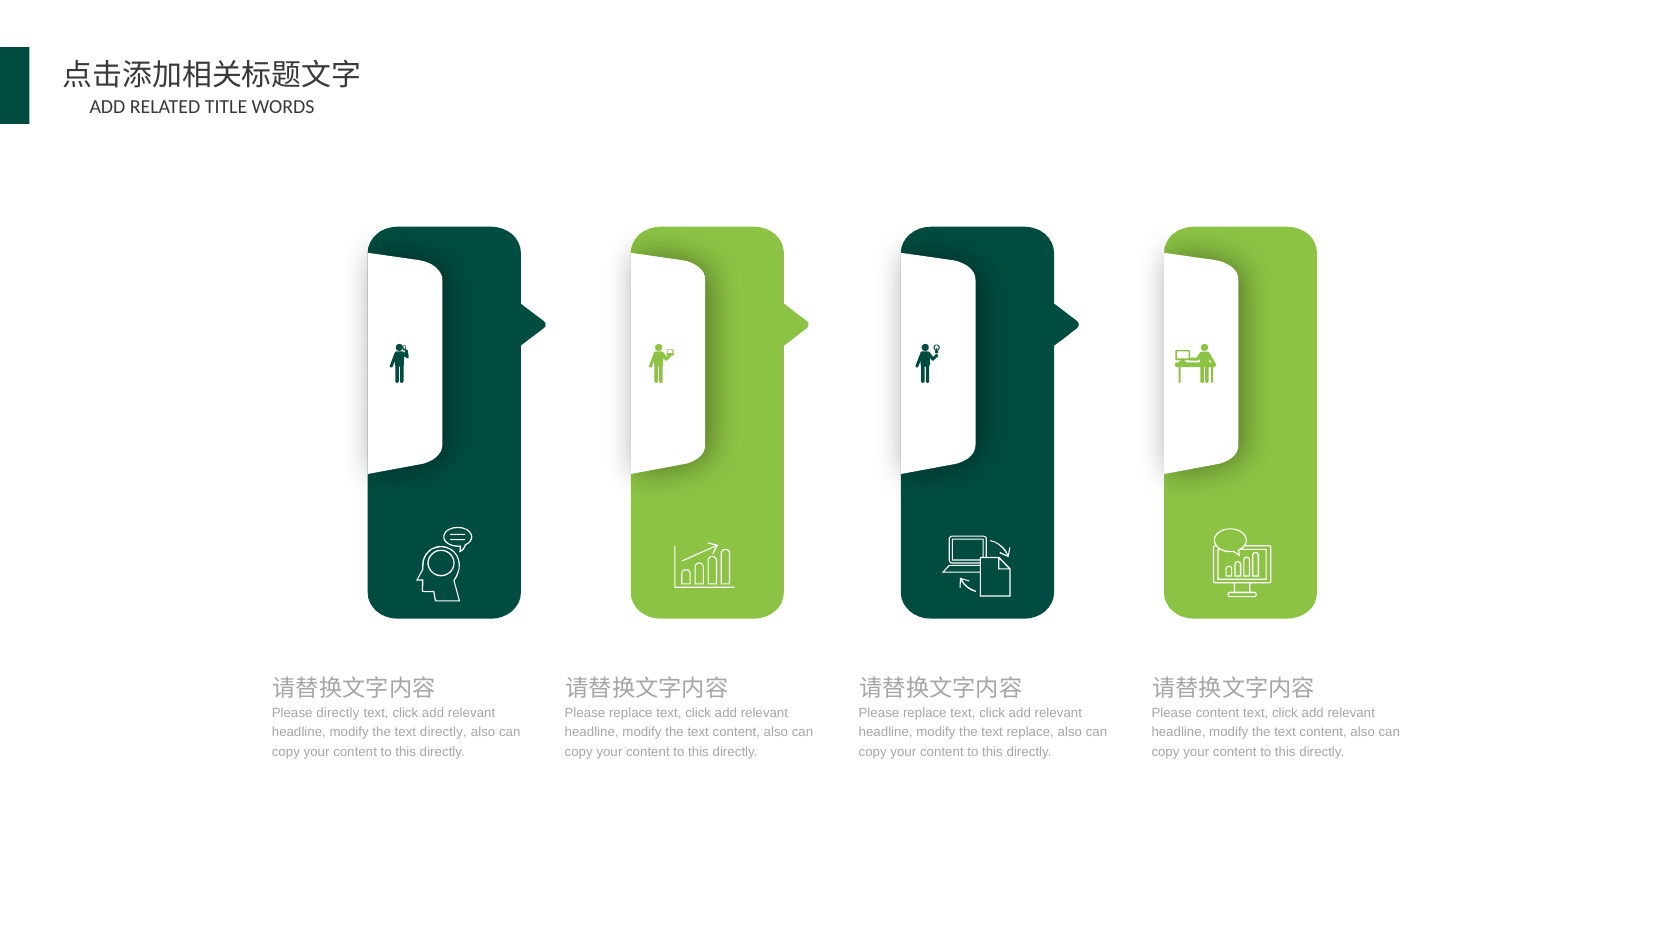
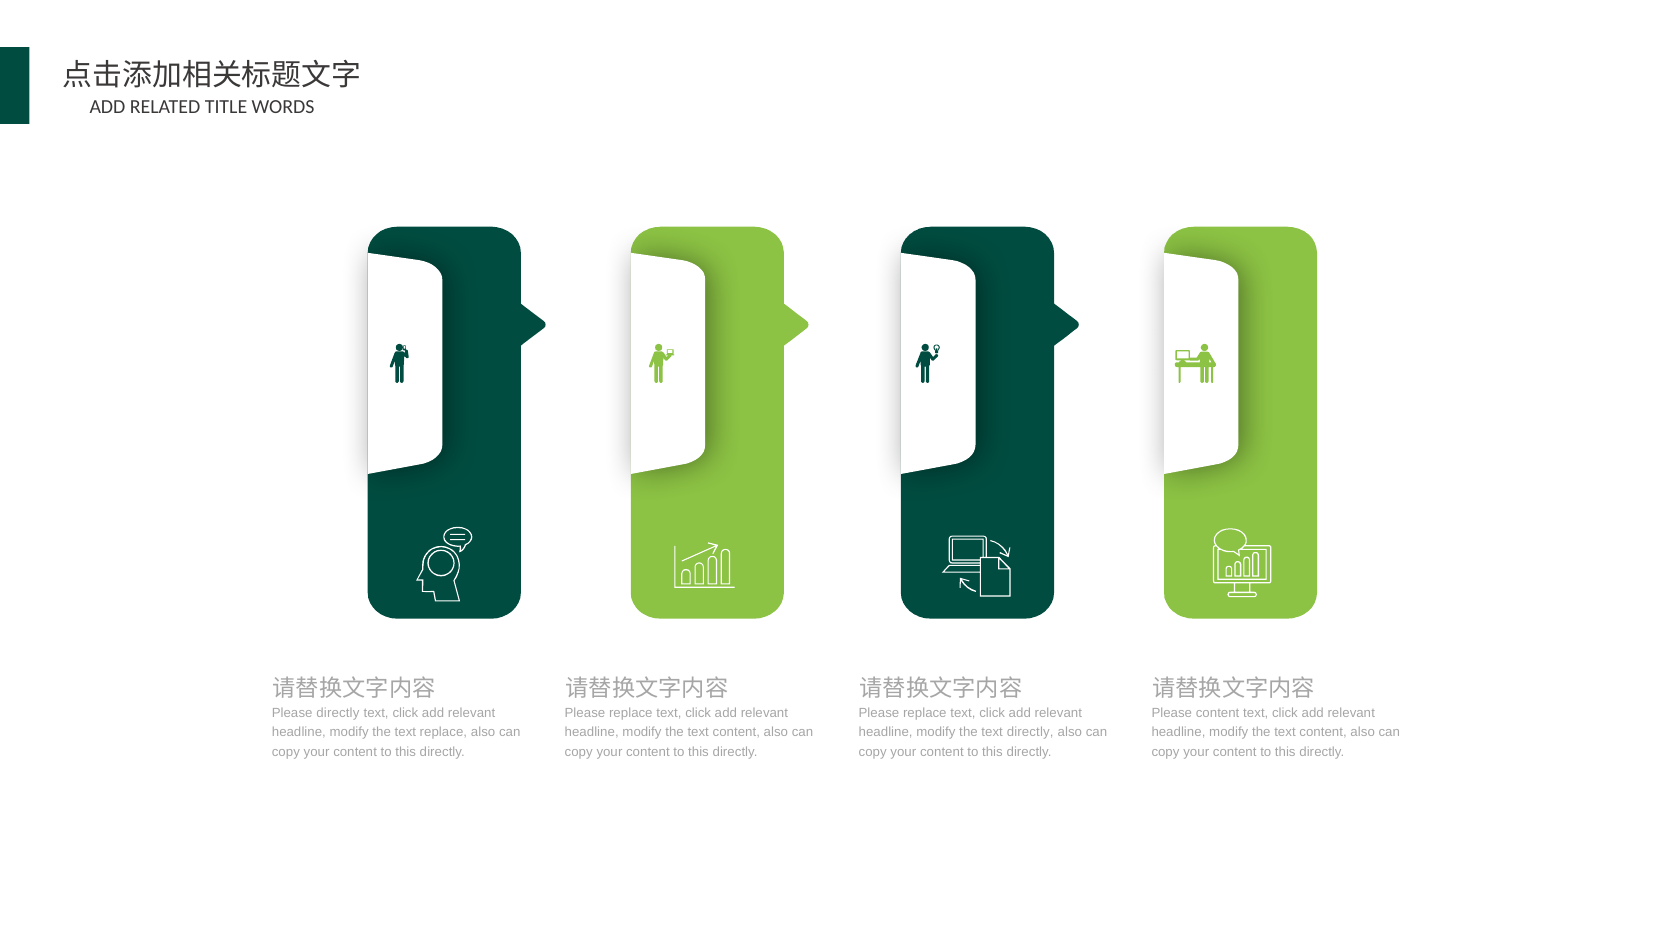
text directly: directly -> replace (443, 733)
text replace: replace -> directly (1030, 733)
